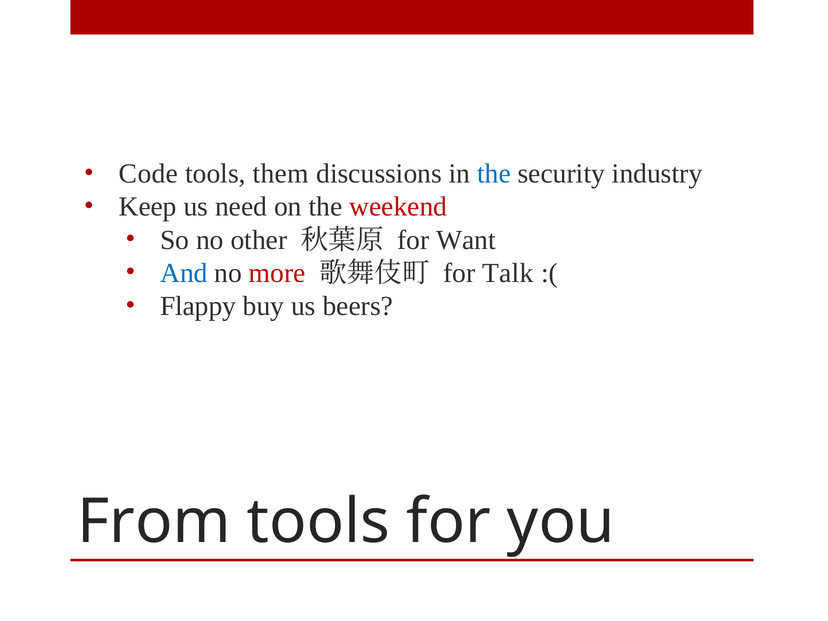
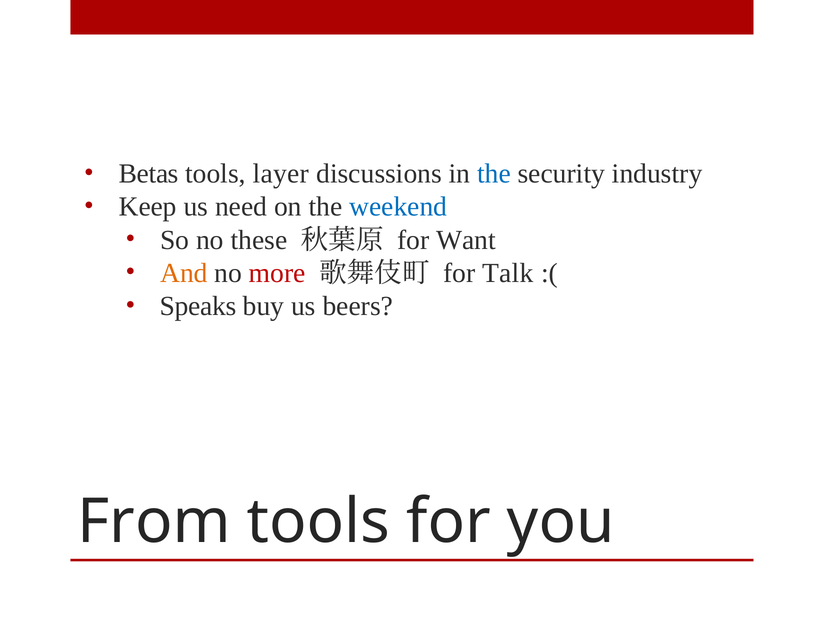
Code: Code -> Betas (149, 174)
them: them -> layer (281, 174)
weekend colour: red -> blue (398, 207)
other: other -> these (259, 240)
And colour: blue -> orange (184, 273)
Flappy: Flappy -> Speaks (198, 306)
